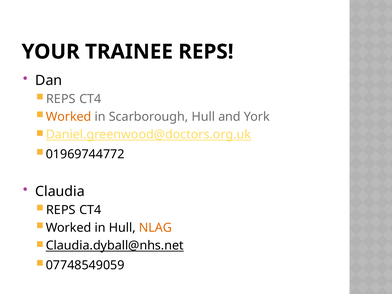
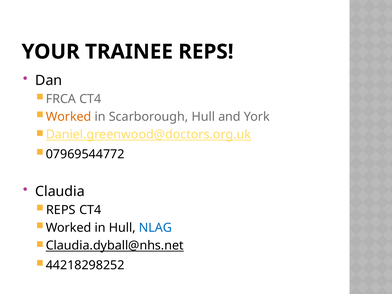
REPS: REPS -> FRCA (61, 99)
01969744772: 01969744772 -> 07969544772 (85, 154)
NLAG colour: orange -> blue (155, 228)
07748549059: 07748549059 -> 44218298252 (85, 265)
